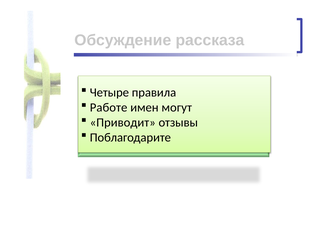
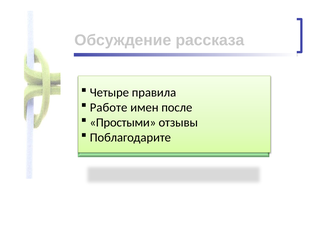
могут: могут -> после (177, 108)
Приводит: Приводит -> Простыми (123, 123)
